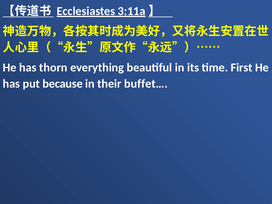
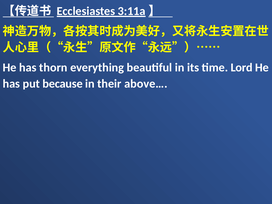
First: First -> Lord (242, 67)
buffet…: buffet… -> above… (146, 84)
